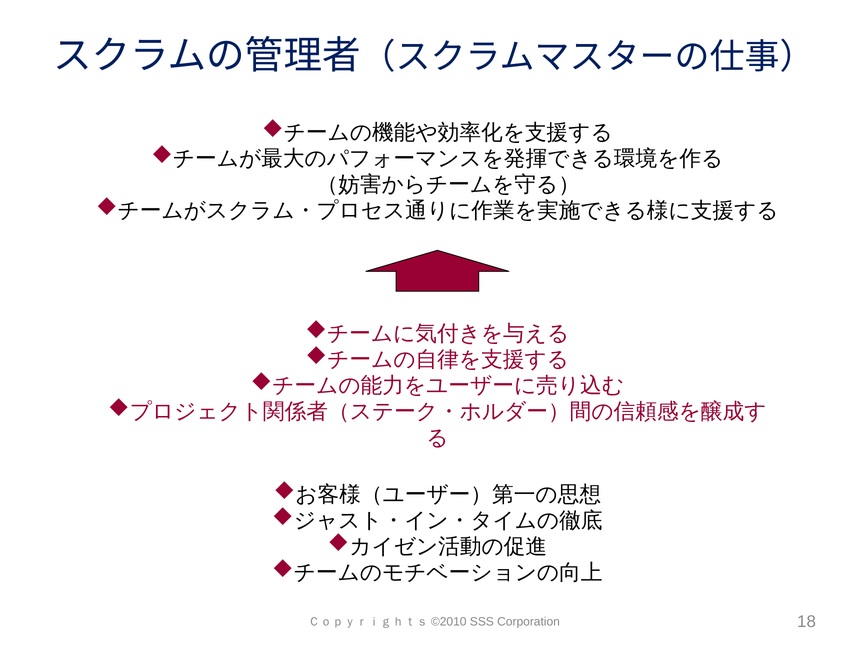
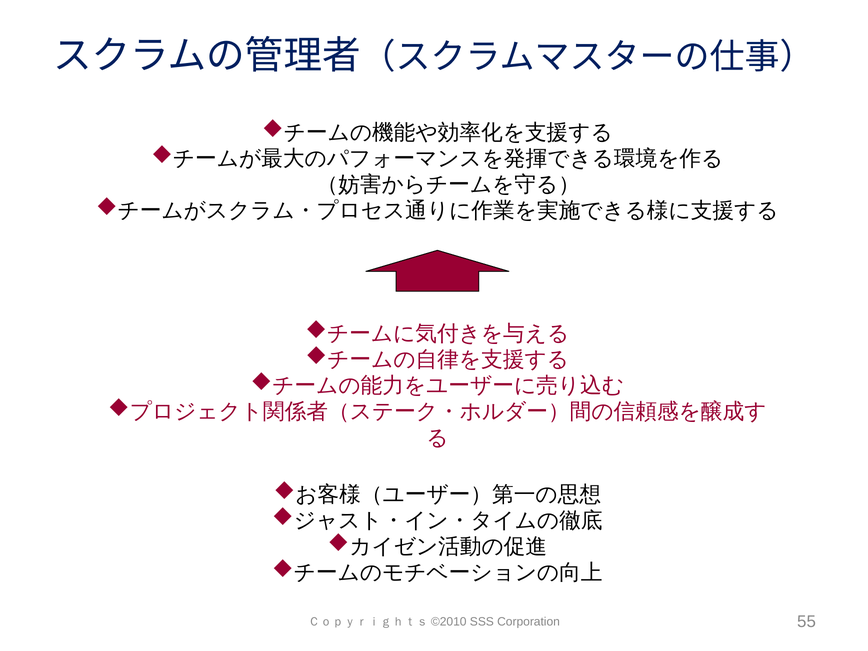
18: 18 -> 55 (807, 622)
